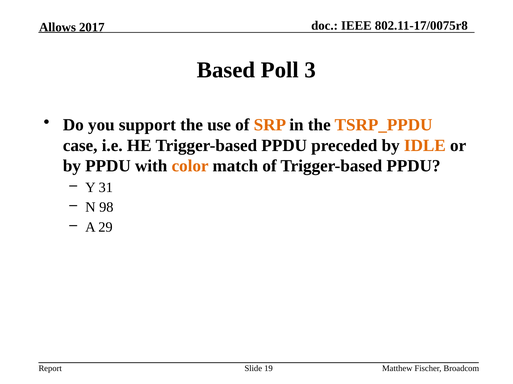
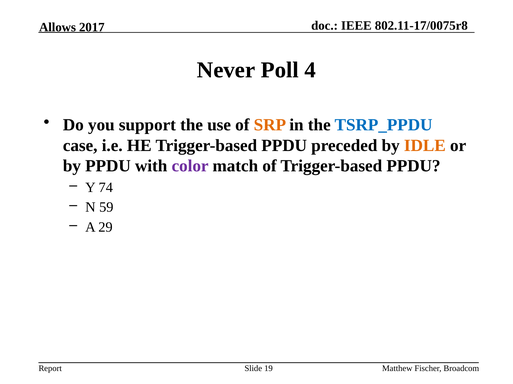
Based: Based -> Never (226, 70)
3: 3 -> 4 (310, 70)
TSRP_PPDU colour: orange -> blue (384, 125)
color colour: orange -> purple (190, 166)
31: 31 -> 74 (106, 188)
98: 98 -> 59 (106, 208)
